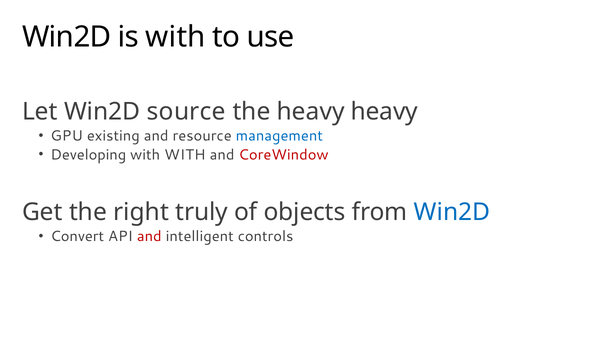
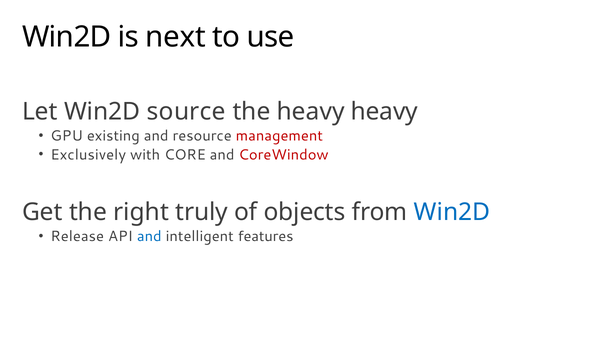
is with: with -> next (176, 37)
management colour: blue -> red (279, 136)
Developing: Developing -> Exclusively (88, 155)
with WITH: WITH -> CORE (185, 155)
Convert: Convert -> Release (77, 237)
and colour: red -> blue (149, 237)
controls: controls -> features (266, 237)
